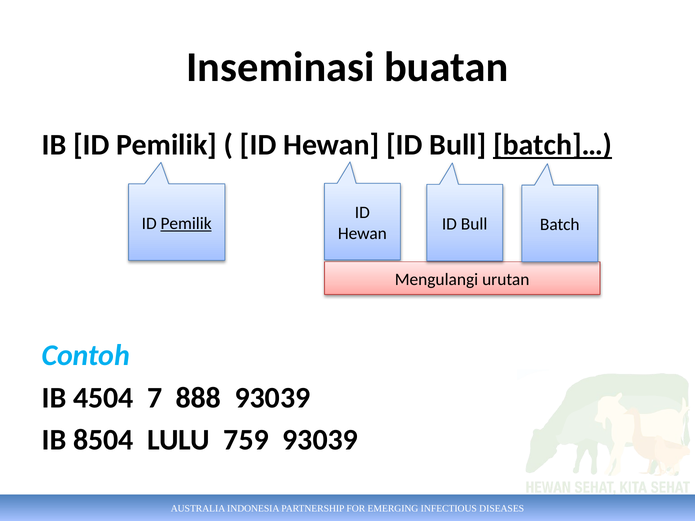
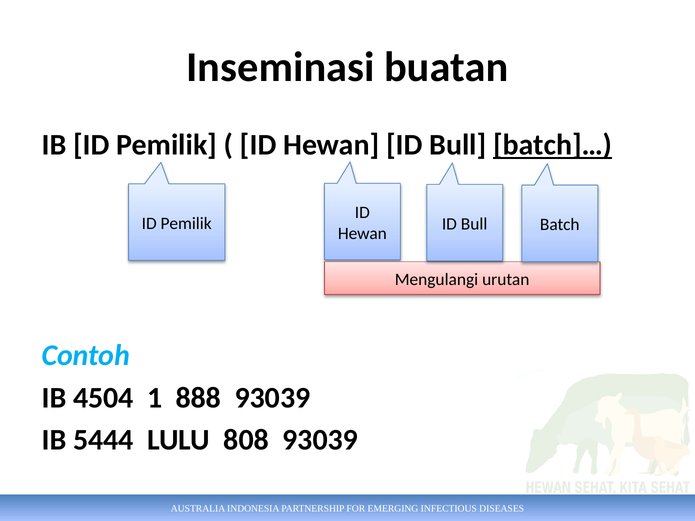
Pemilik underline: present -> none (186, 223)
7: 7 -> 1 (155, 398)
8504: 8504 -> 5444 (103, 440)
759: 759 -> 808 (246, 440)
